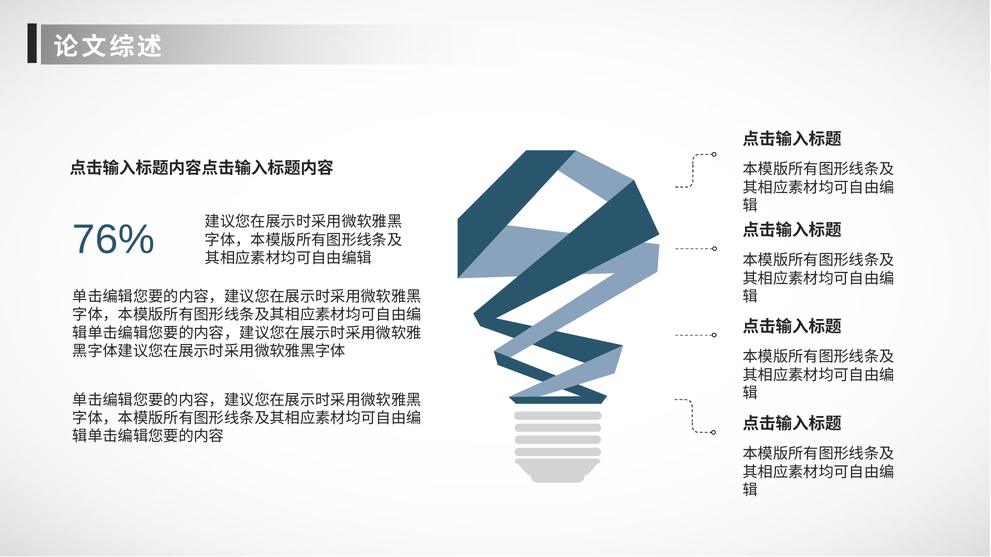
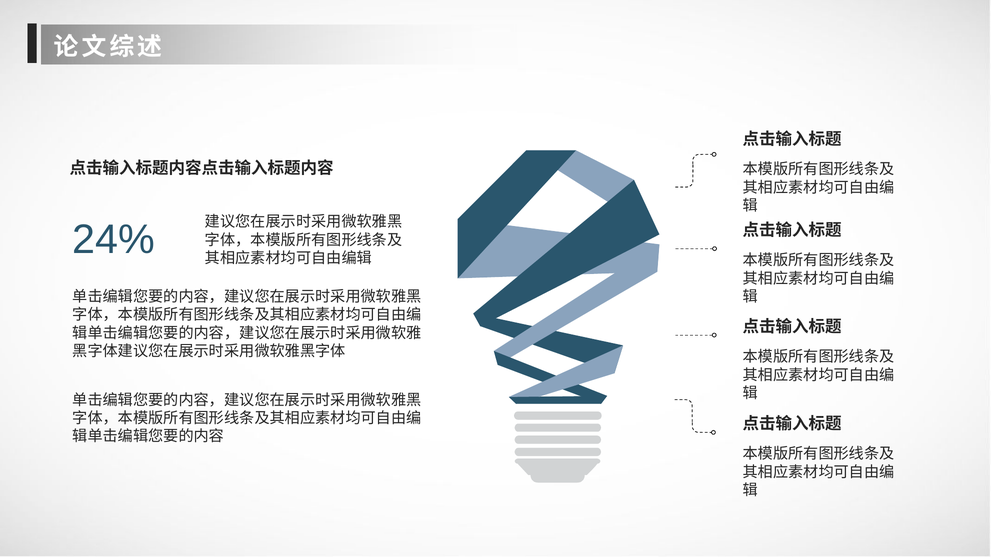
76%: 76% -> 24% (114, 240)
